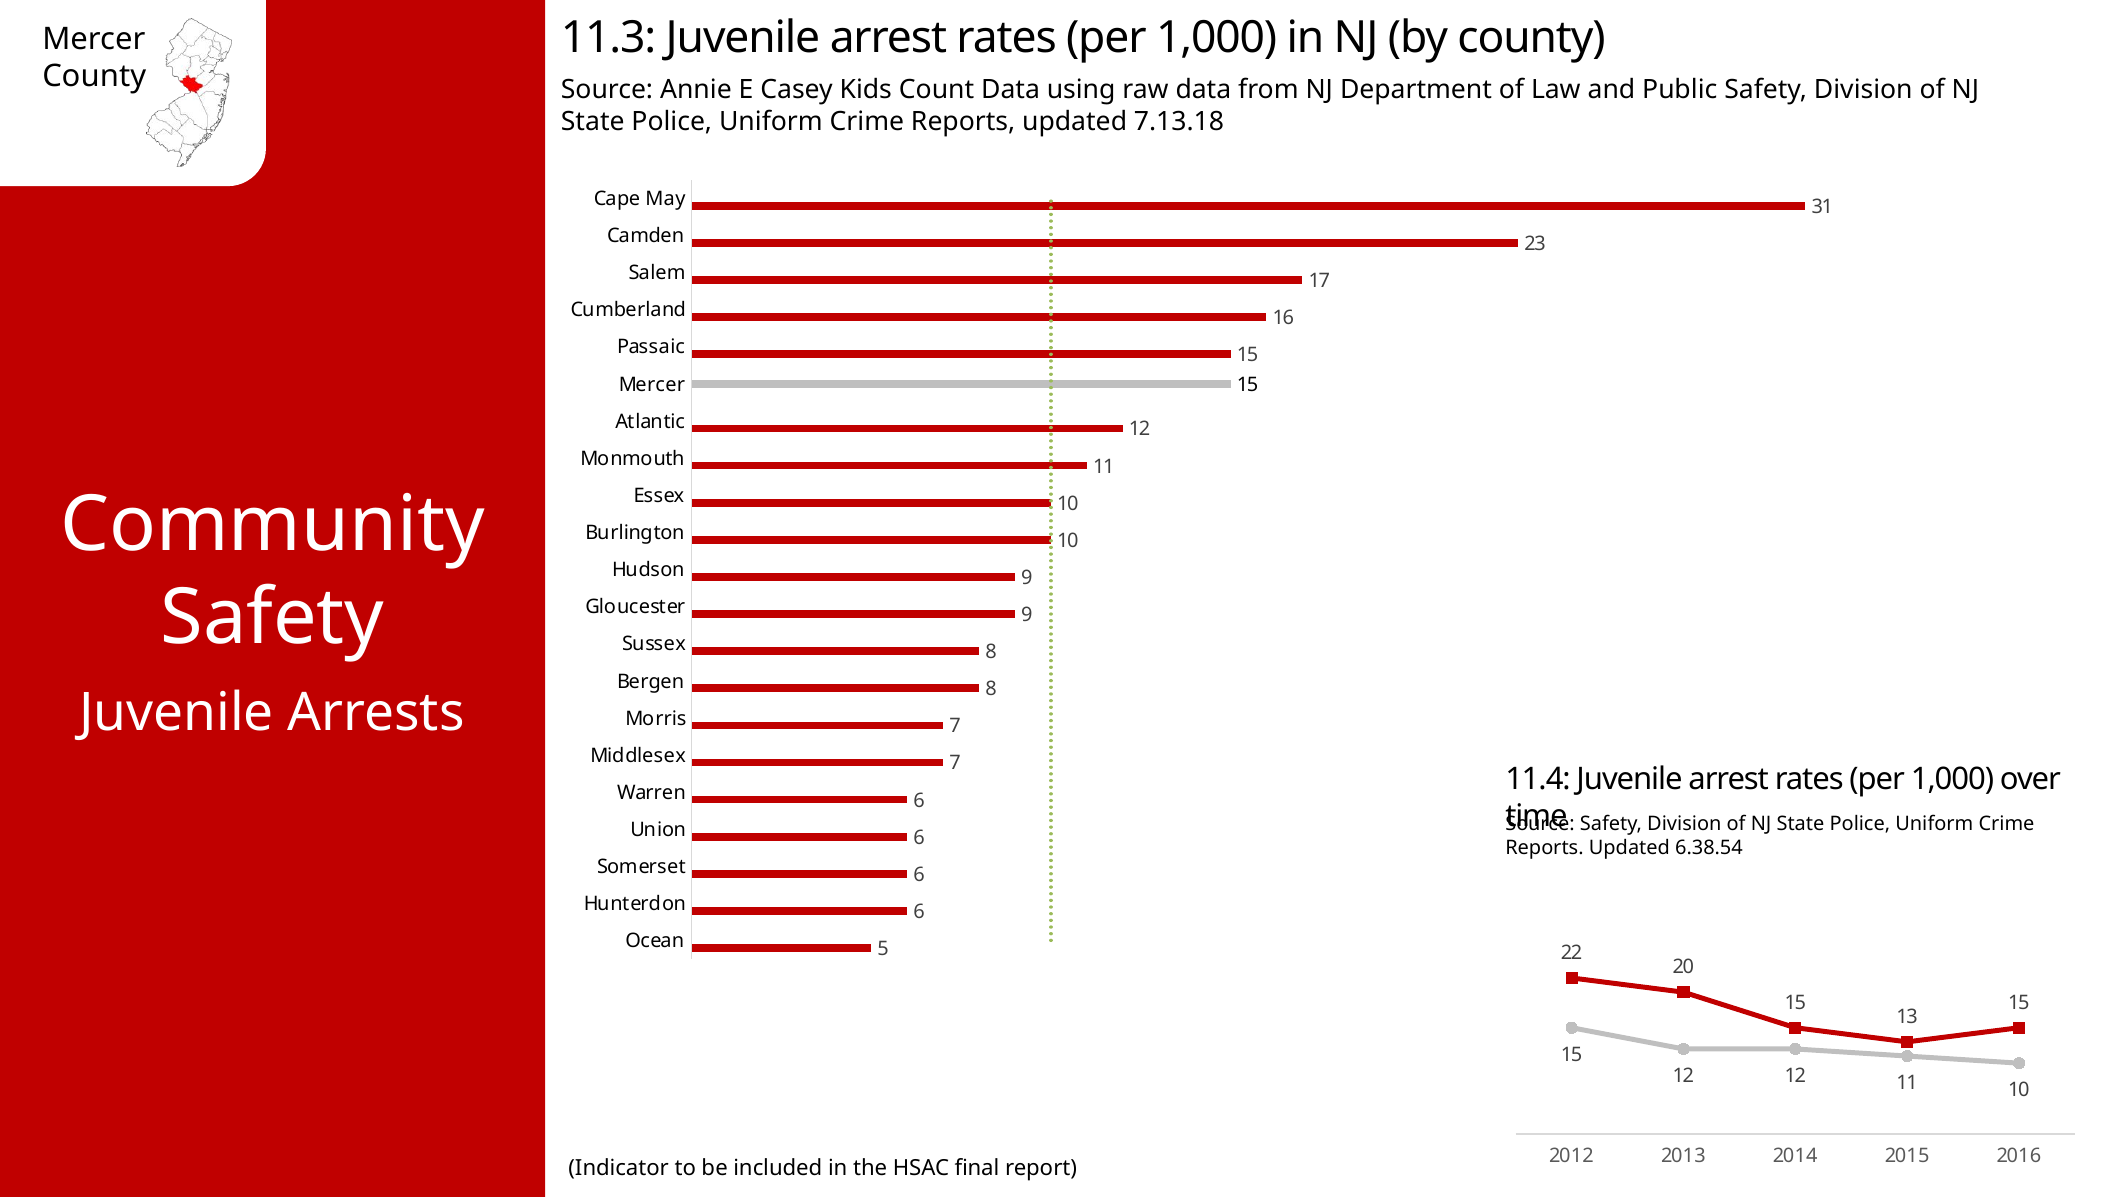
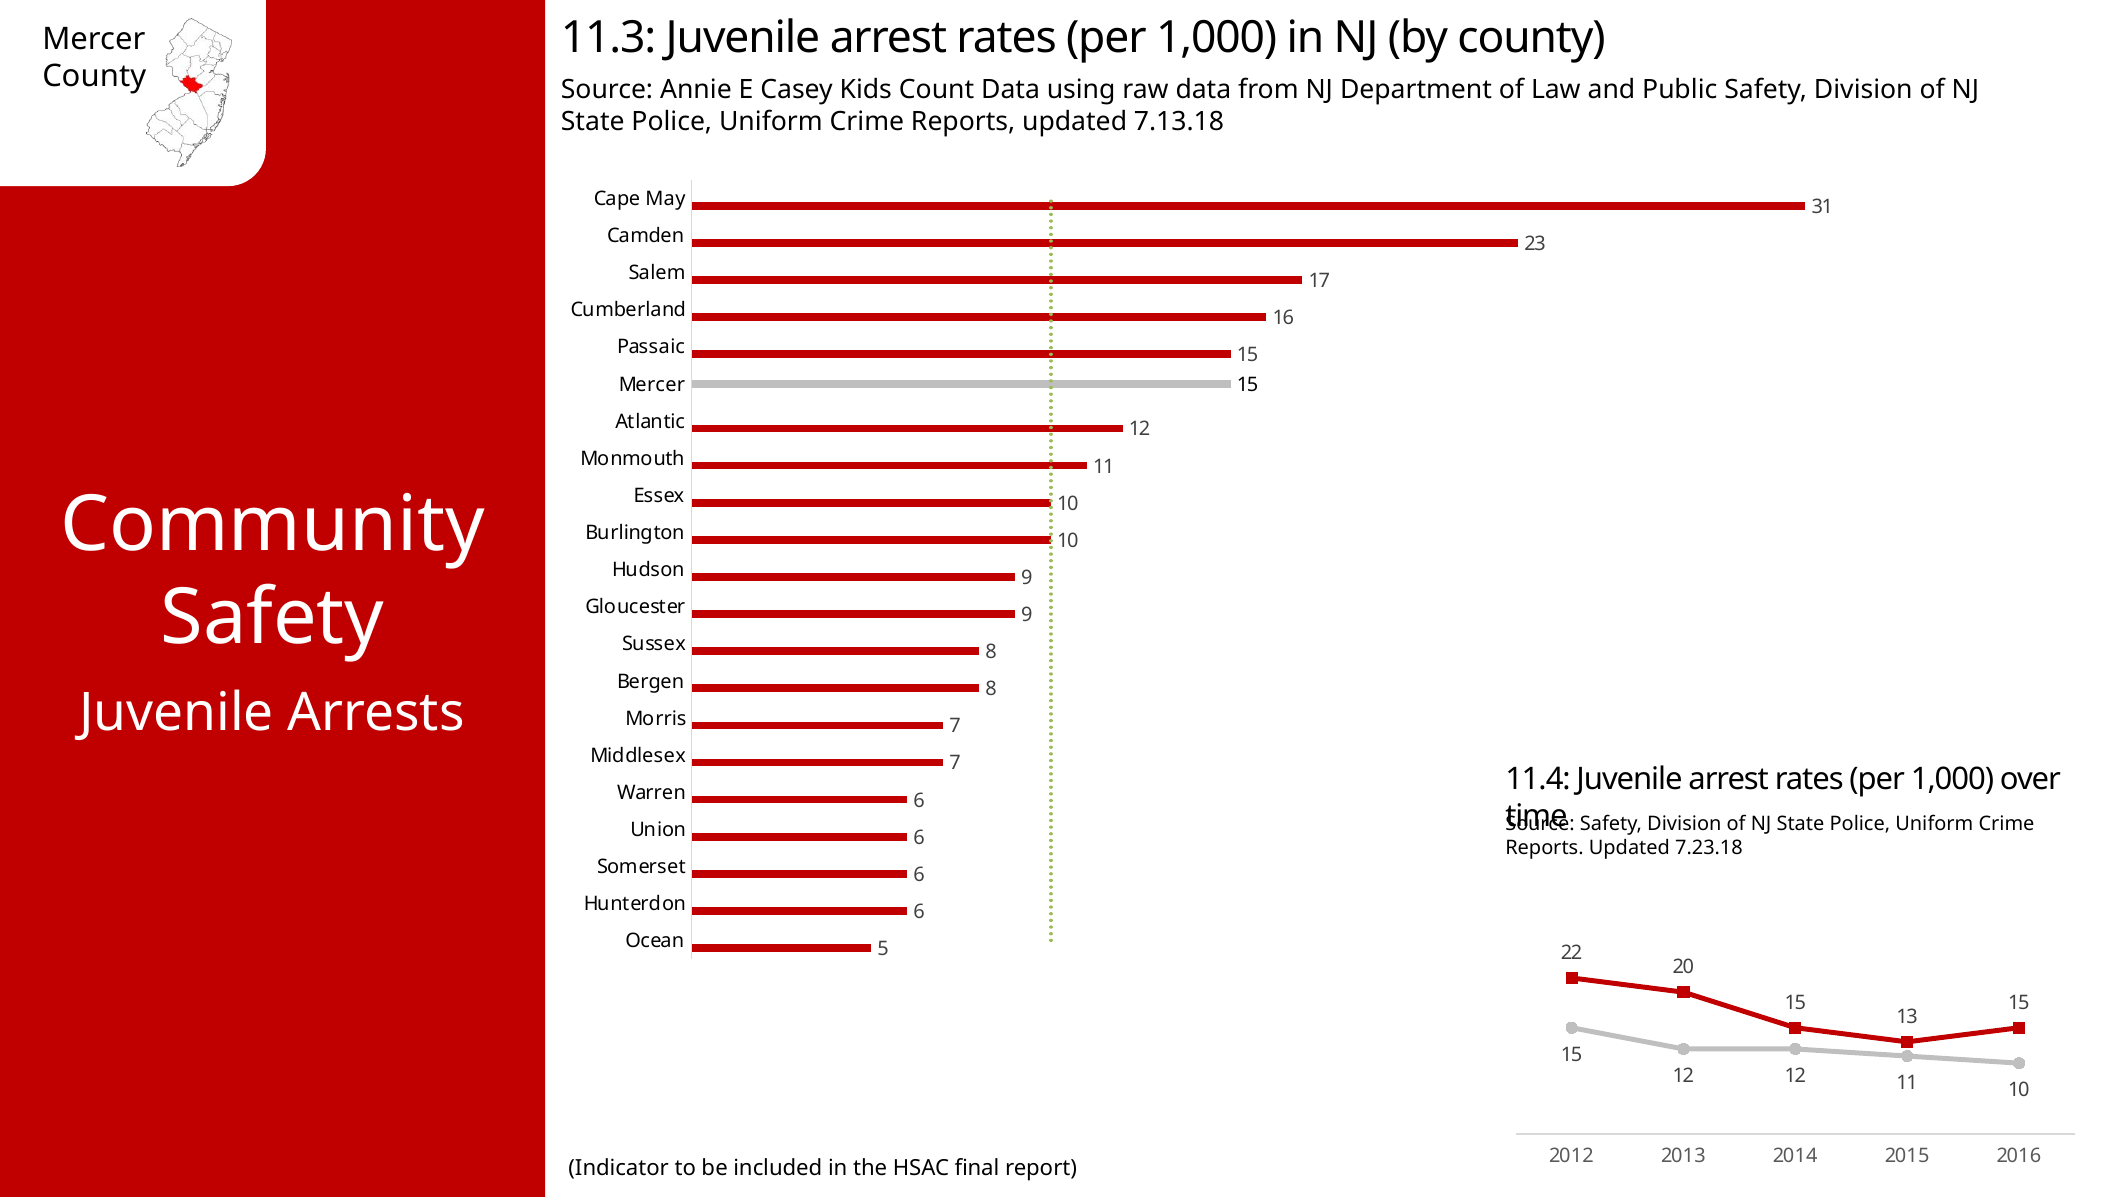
6.38.54: 6.38.54 -> 7.23.18 (1709, 848)
